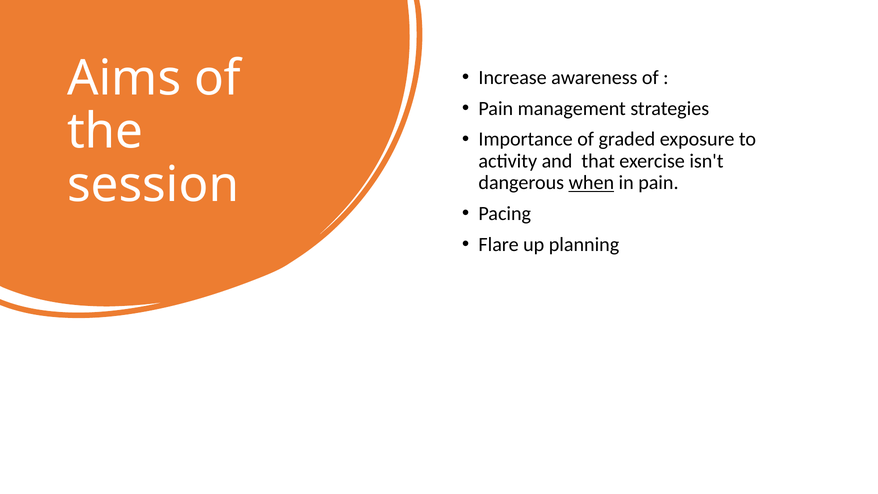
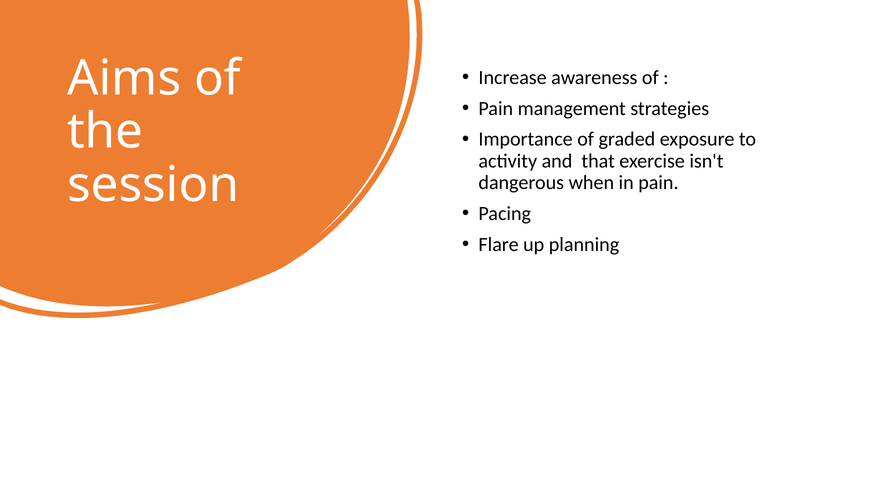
when underline: present -> none (591, 183)
